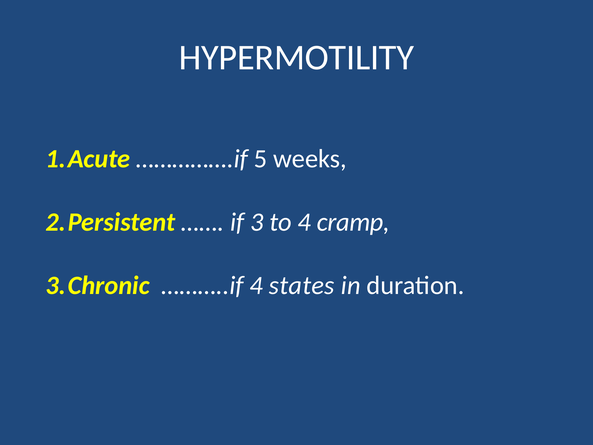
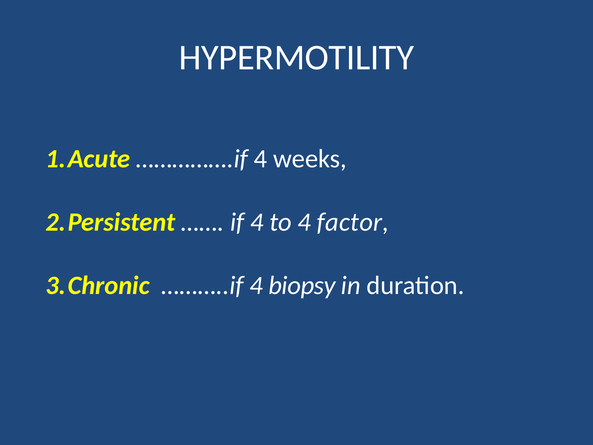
…………….if 5: 5 -> 4 (261, 159)
if 3: 3 -> 4 (257, 222)
cramp: cramp -> factor (353, 222)
states: states -> biopsy (302, 285)
